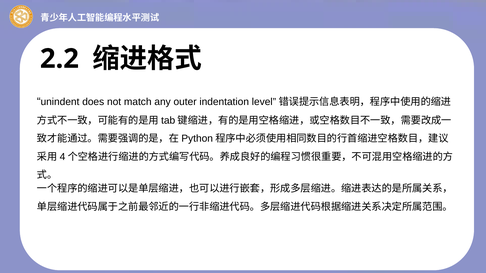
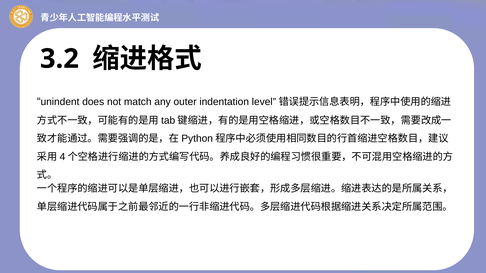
2.2: 2.2 -> 3.2 (59, 59)
